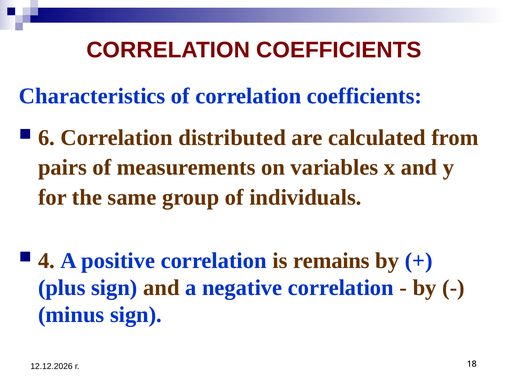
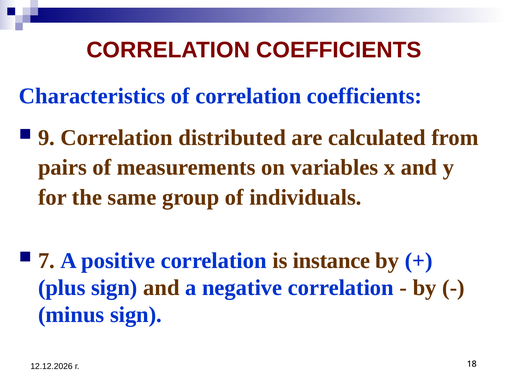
6: 6 -> 9 (46, 137)
4: 4 -> 7 (46, 260)
remains: remains -> instance (331, 260)
